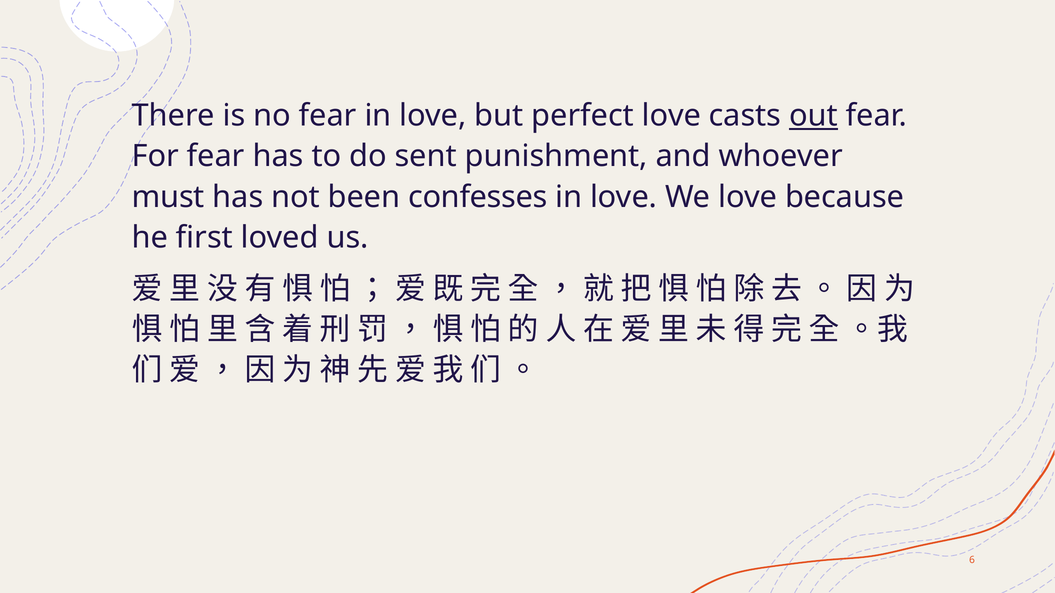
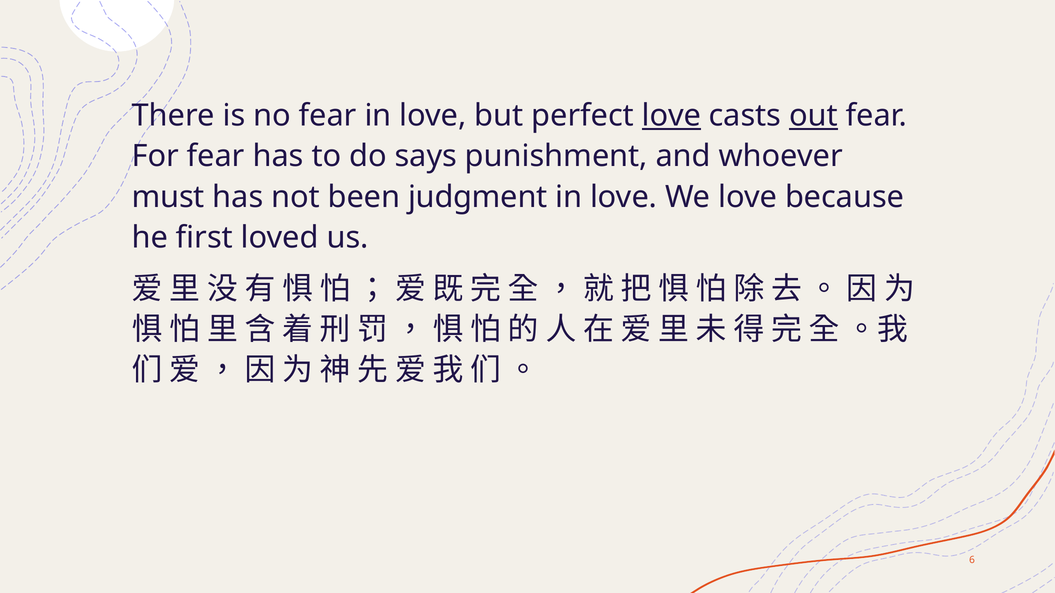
love underline: none -> present (671, 116)
sent: sent -> says (426, 156)
confesses: confesses -> judgment (478, 197)
